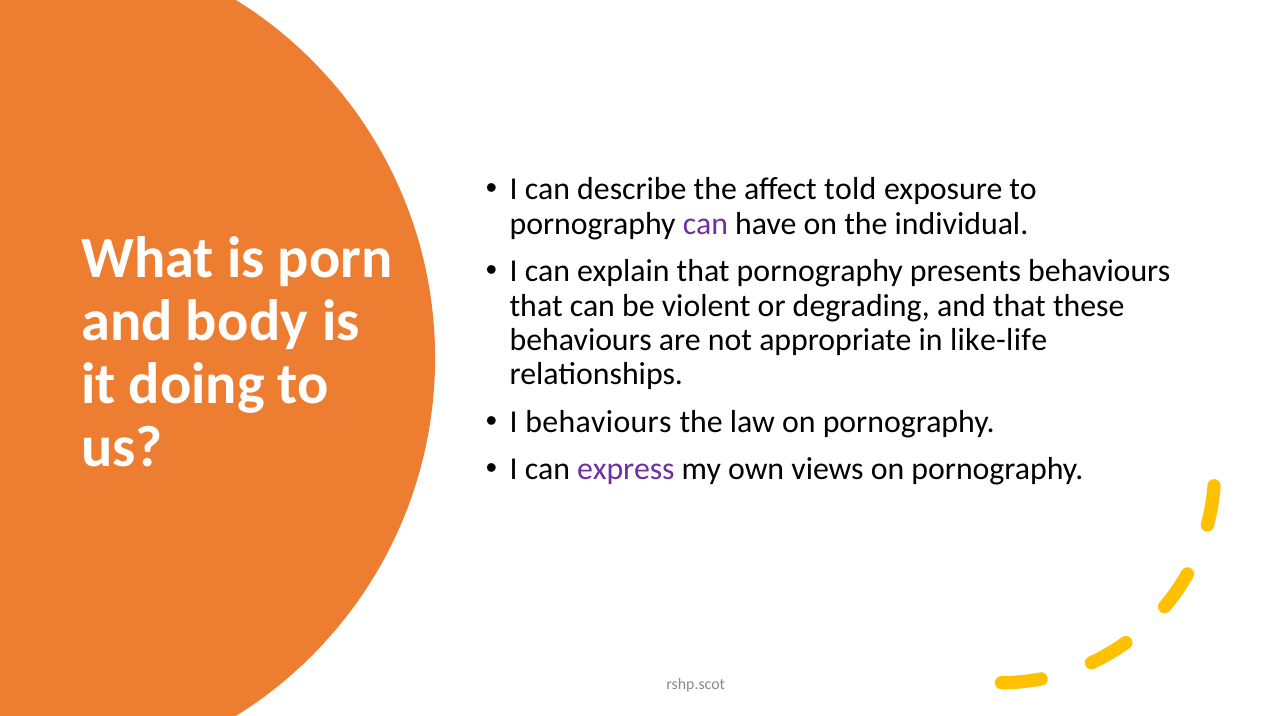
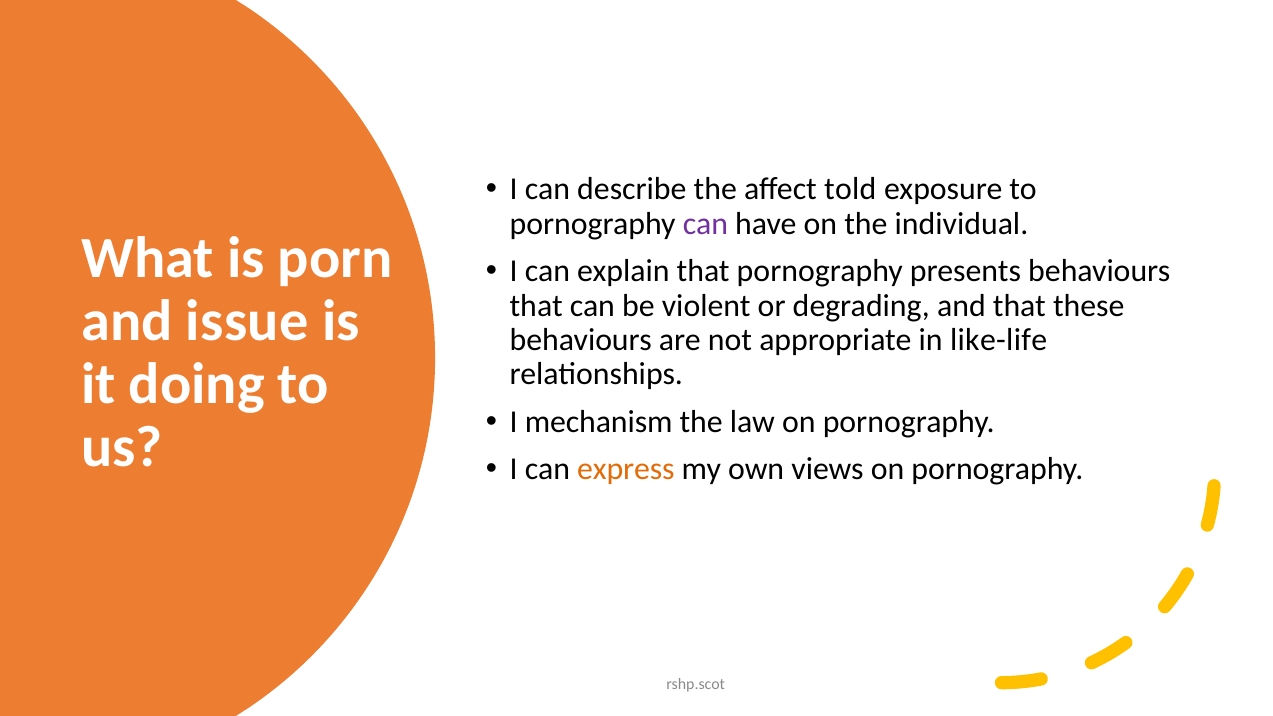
body: body -> issue (247, 321)
I behaviours: behaviours -> mechanism (599, 422)
express colour: purple -> orange (626, 469)
